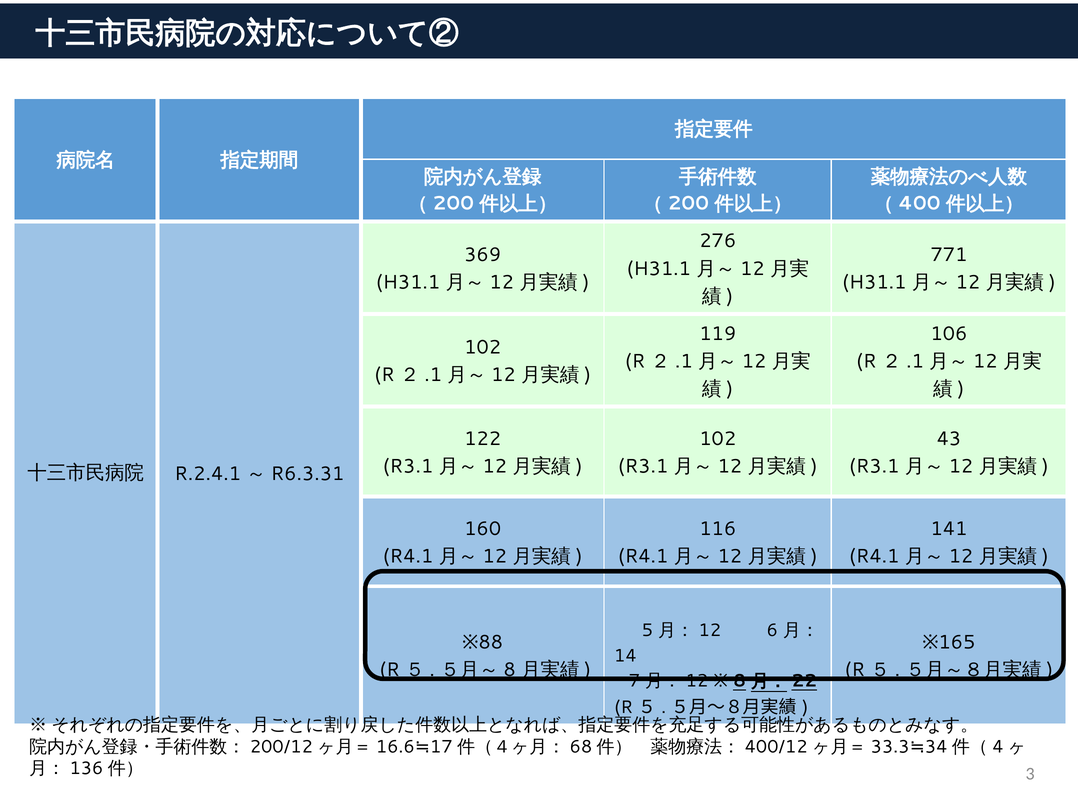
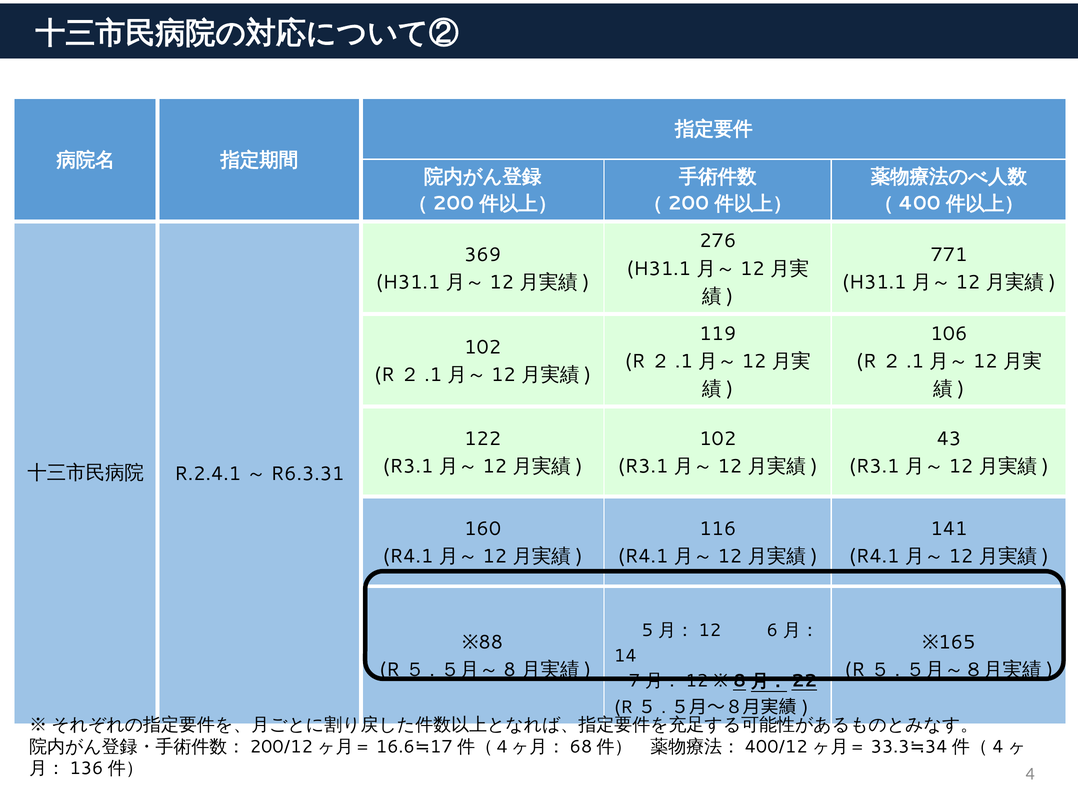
3: 3 -> 4 (1030, 773)
